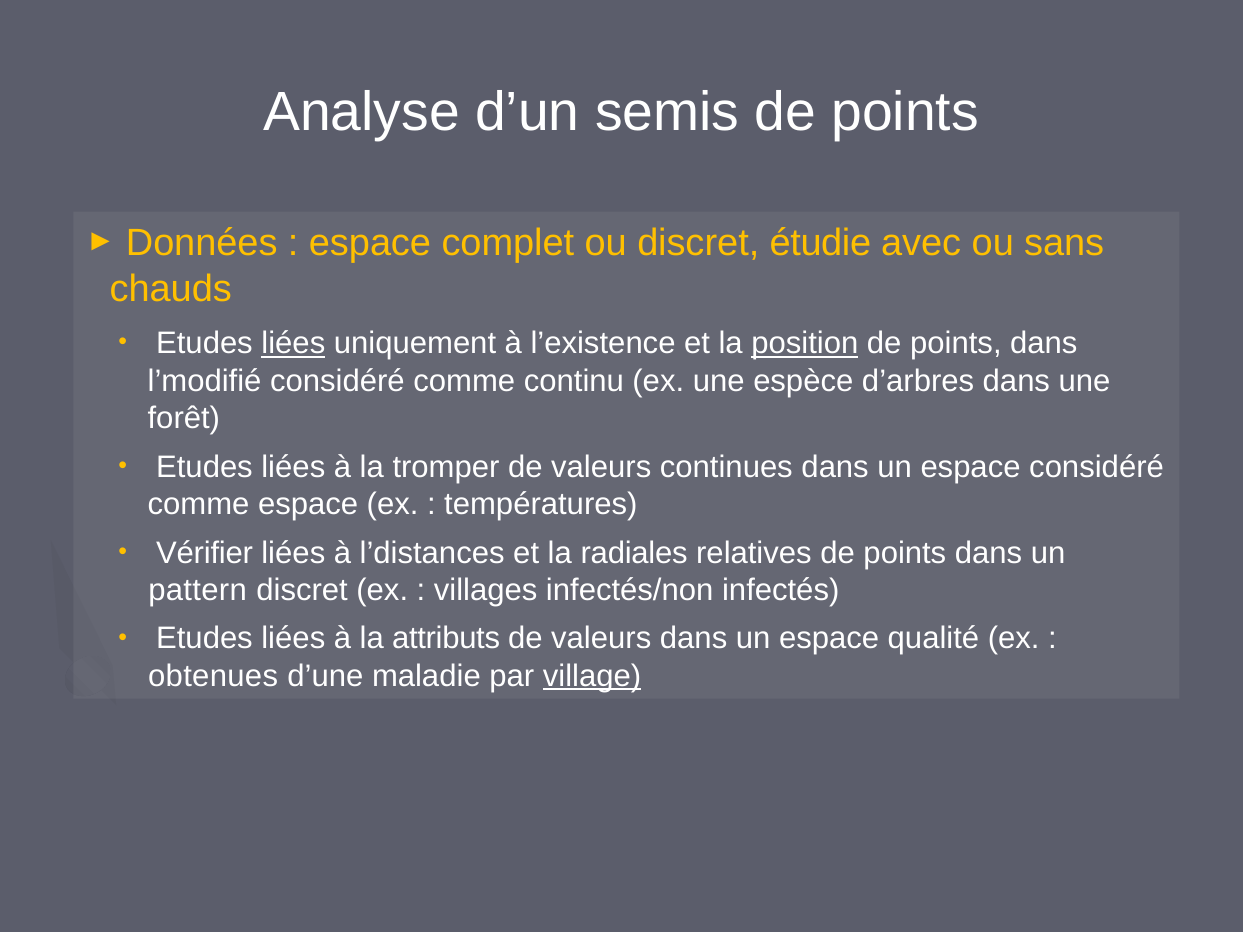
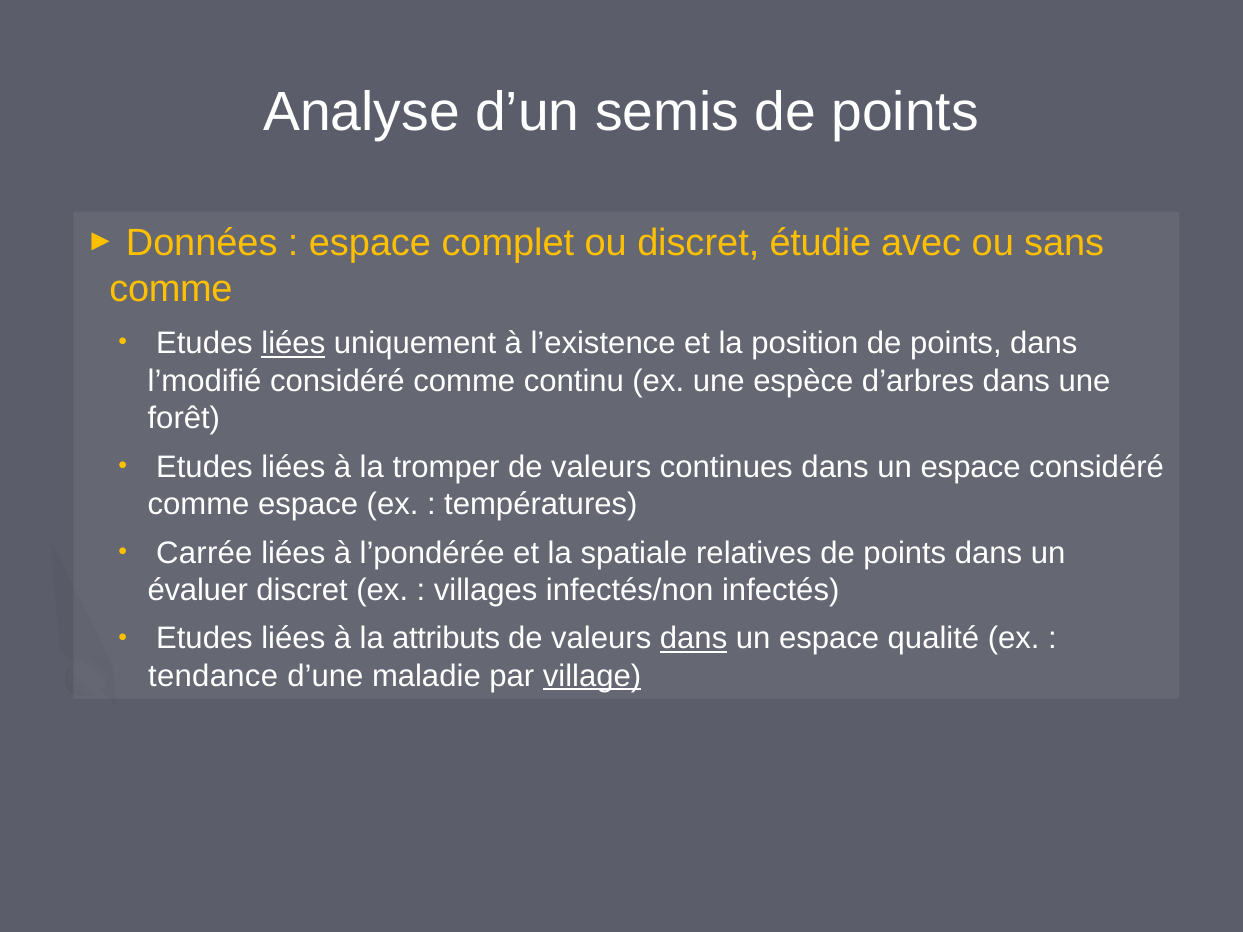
chauds: chauds -> comme (171, 289)
position underline: present -> none (805, 344)
Vérifier: Vérifier -> Carrée (204, 553)
l’distances: l’distances -> l’pondérée (432, 553)
radiales: radiales -> spatiale (634, 553)
pattern: pattern -> évaluer (198, 590)
dans underline: none -> present (694, 639)
obtenues: obtenues -> tendance (213, 676)
